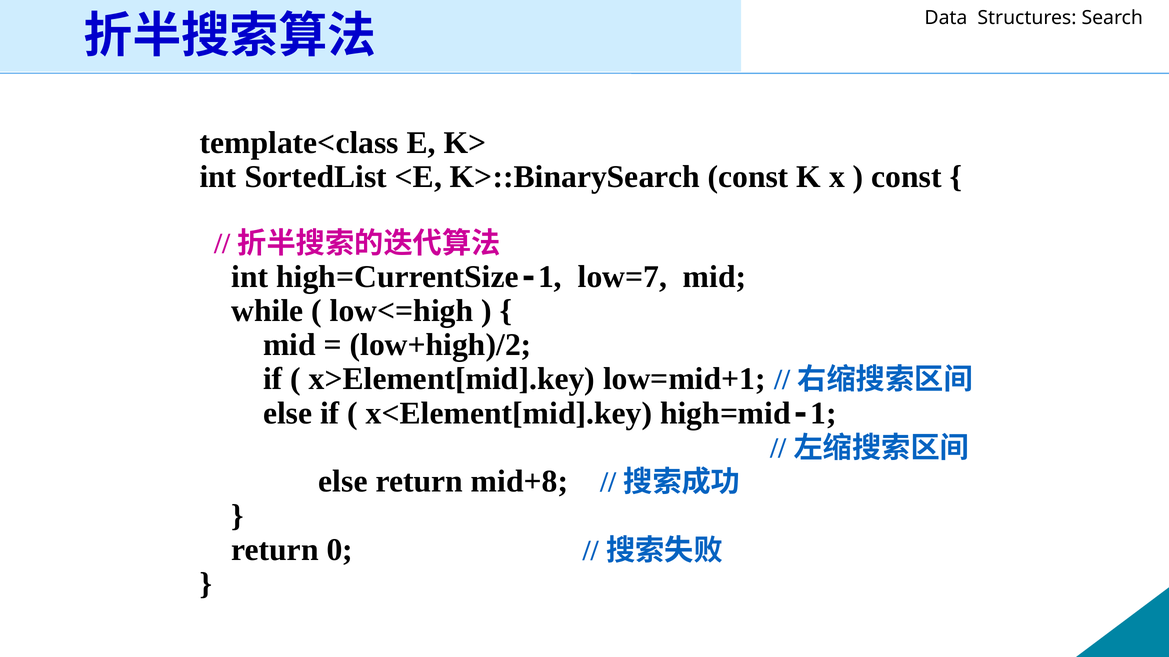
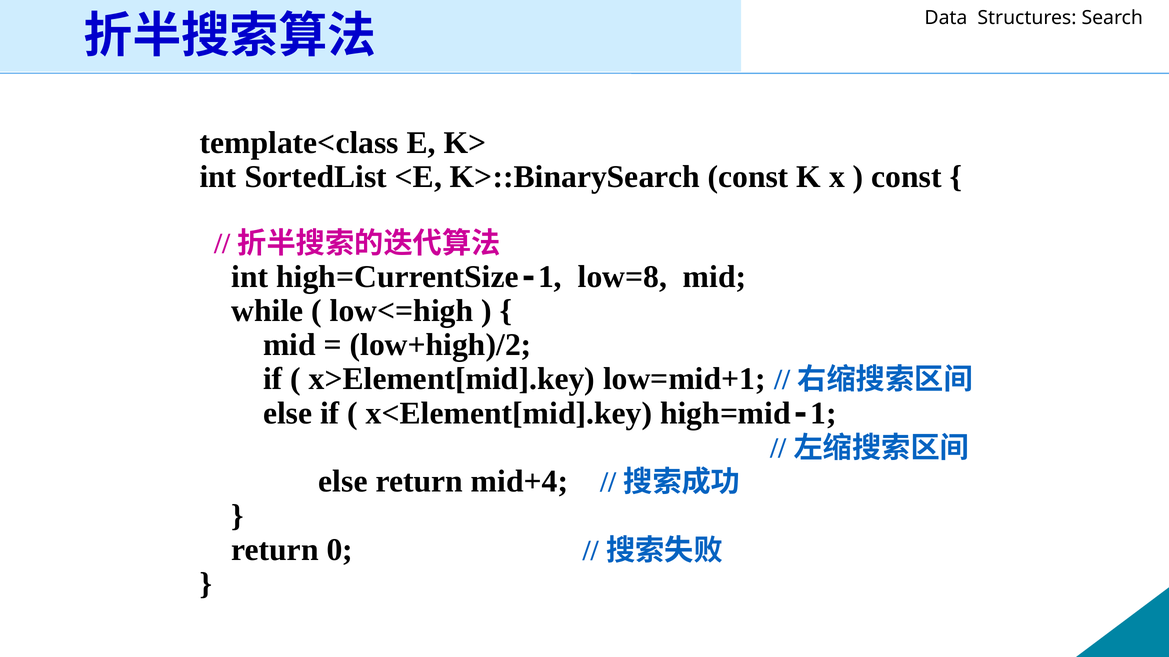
low=7: low=7 -> low=8 (622, 277)
mid+8: mid+8 -> mid+4 (519, 482)
